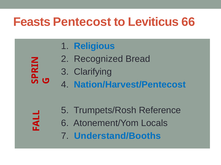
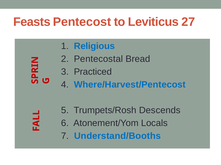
66: 66 -> 27 (188, 22)
Recognized: Recognized -> Pentecostal (98, 59)
Clarifying: Clarifying -> Practiced (93, 72)
Nation/Harvest/Pentecost: Nation/Harvest/Pentecost -> Where/Harvest/Pentecost (130, 85)
Reference: Reference -> Descends (160, 111)
